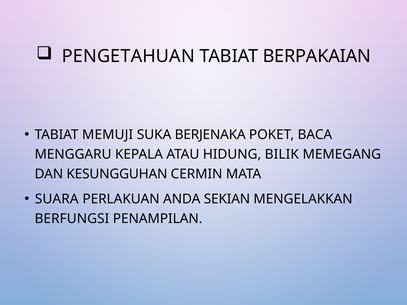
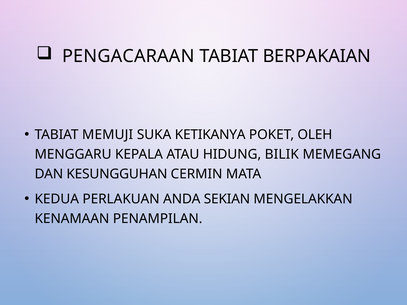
PENGETAHUAN: PENGETAHUAN -> PENGACARAAN (128, 56)
BERJENAKA: BERJENAKA -> KETIKANYA (210, 135)
BACA: BACA -> OLEH (315, 135)
SUARA: SUARA -> KEDUA (57, 199)
BERFUNGSI: BERFUNGSI -> KENAMAAN (72, 219)
